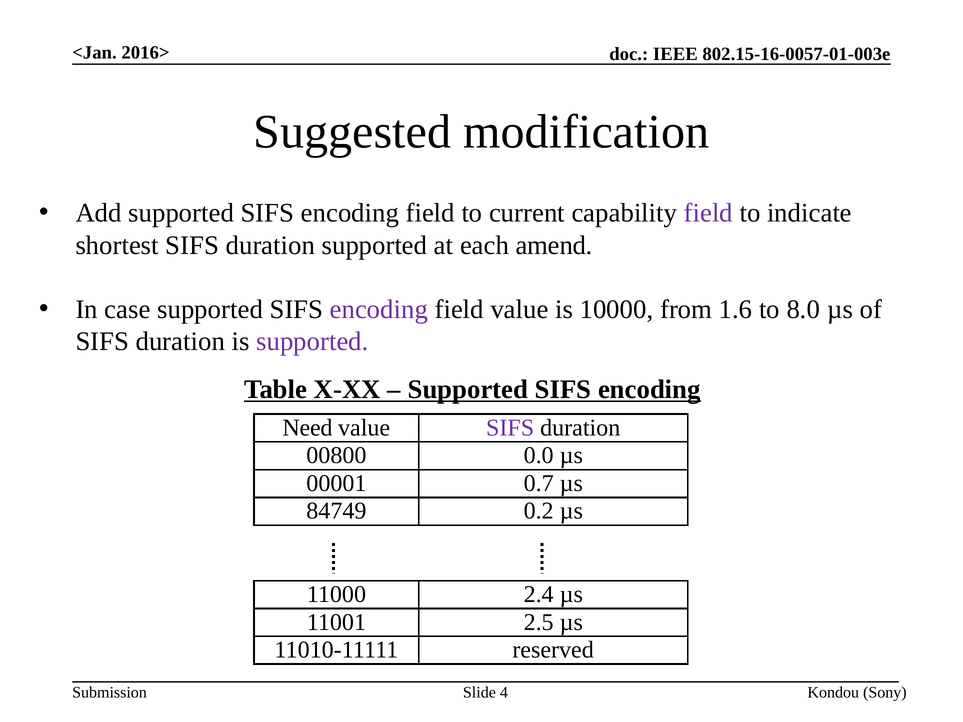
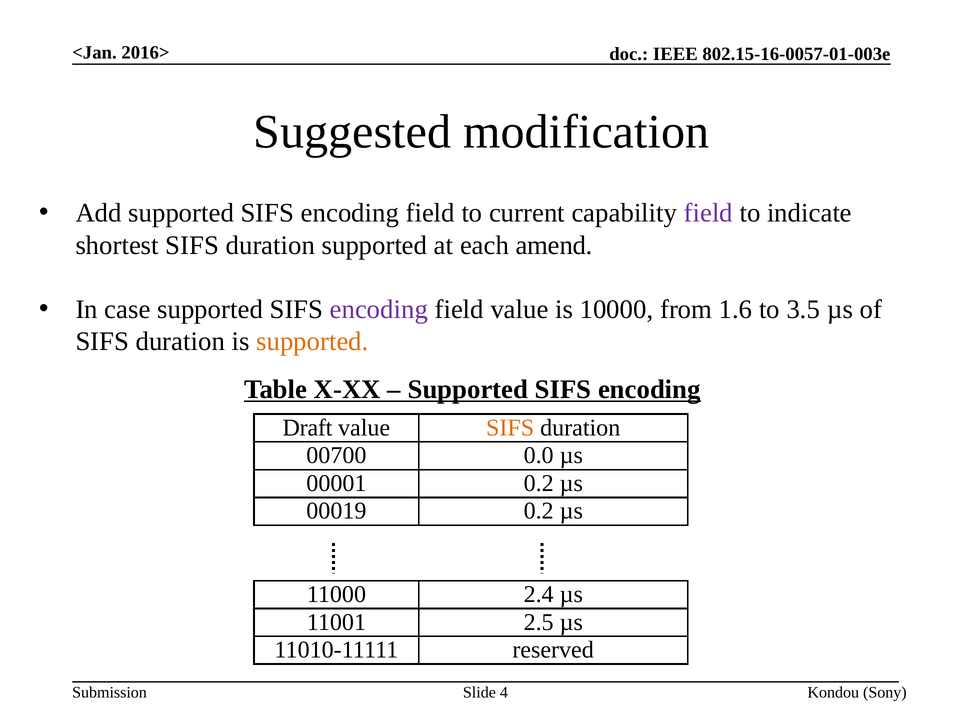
8.0: 8.0 -> 3.5 (803, 310)
supported colour: purple -> orange (312, 342)
Need: Need -> Draft (307, 428)
SIFS colour: purple -> orange (510, 428)
00800: 00800 -> 00700 (336, 456)
00001 0.7: 0.7 -> 0.2 (539, 483)
84749: 84749 -> 00019 (336, 511)
